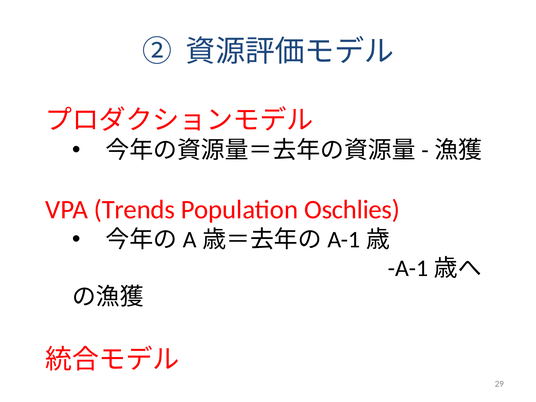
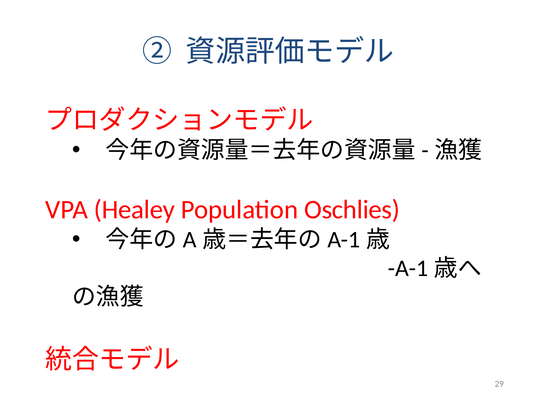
Trends: Trends -> Healey (134, 210)
